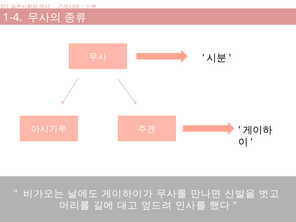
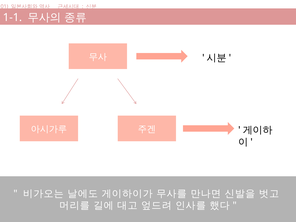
1-4: 1-4 -> 1-1 (13, 17)
